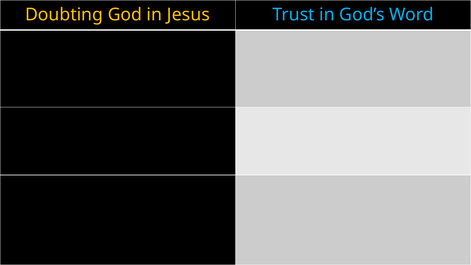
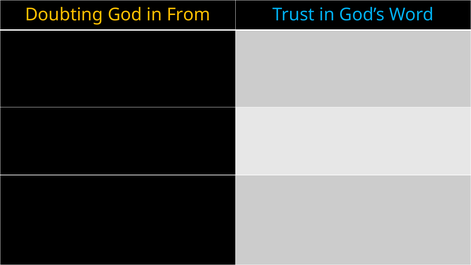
Jesus: Jesus -> From (189, 15)
